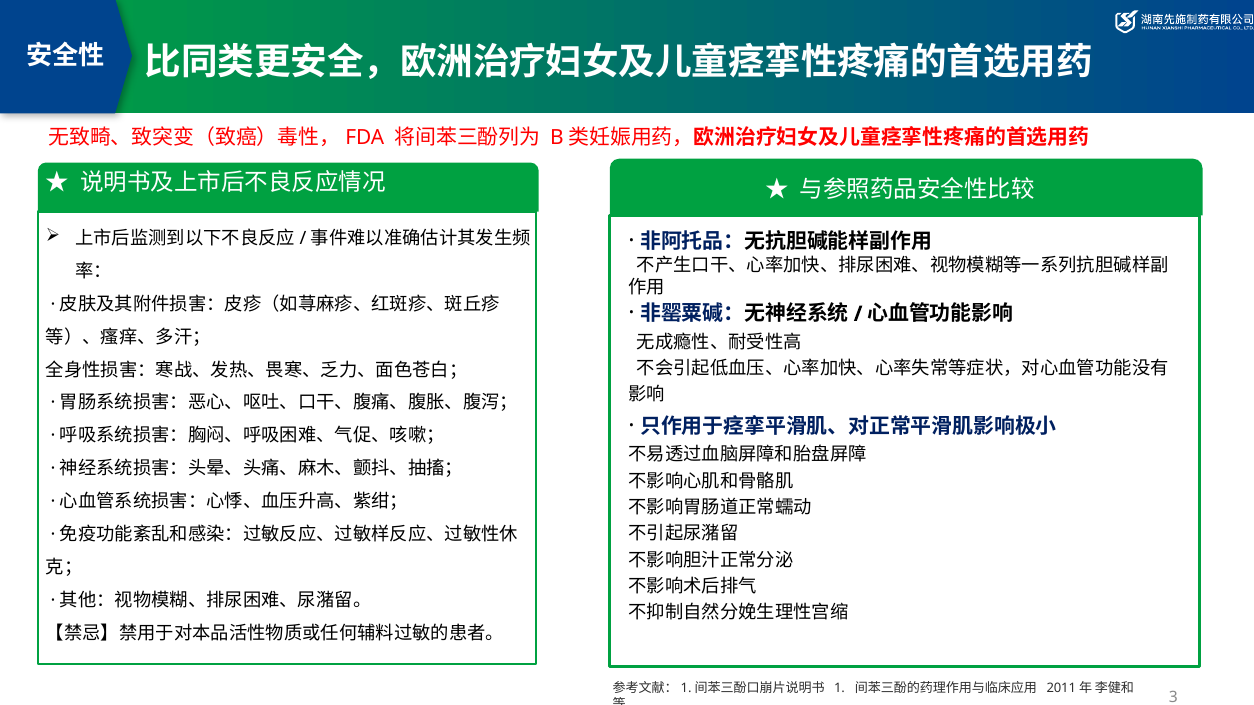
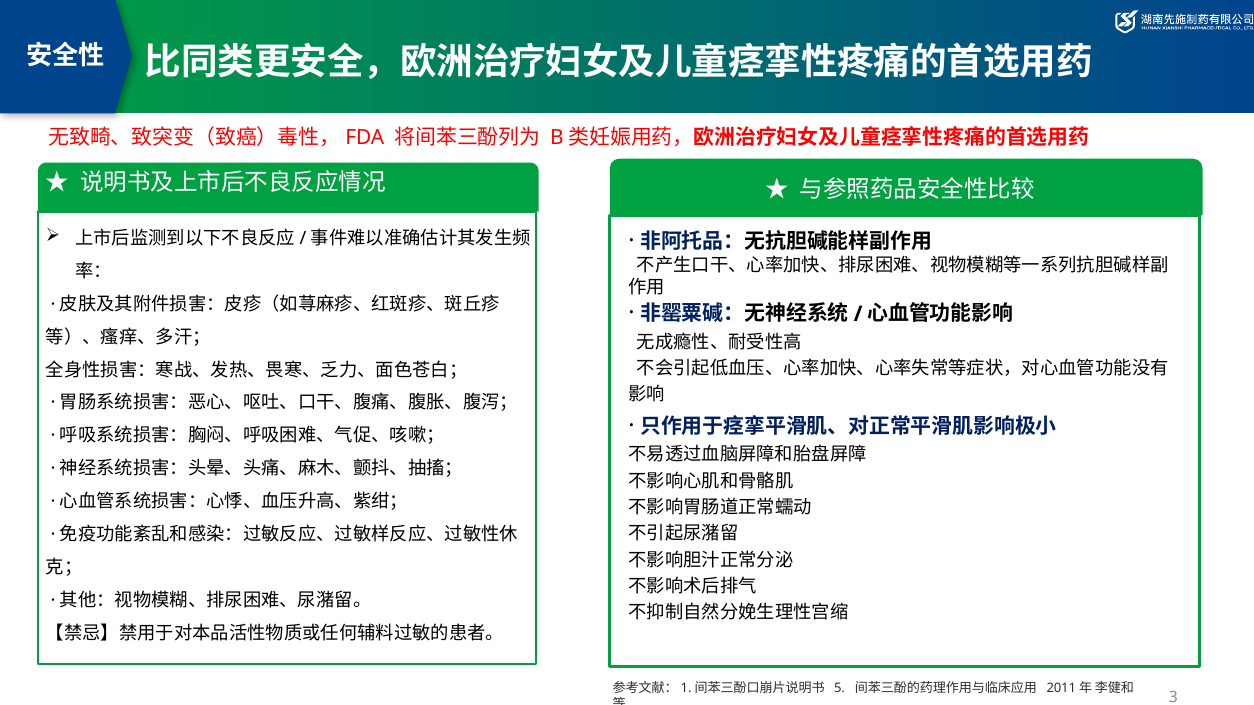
1: 1 -> 5 (840, 689)
